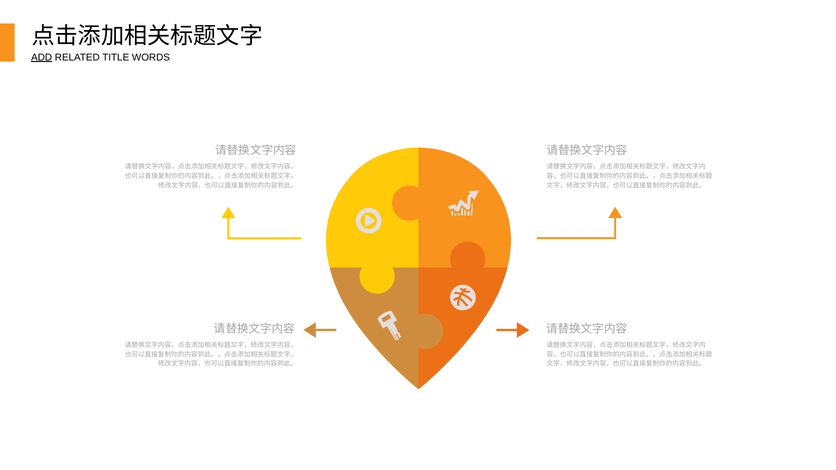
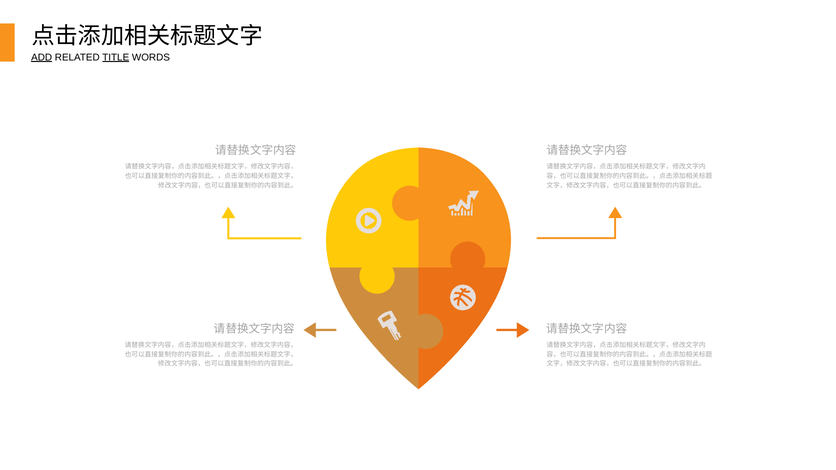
TITLE underline: none -> present (116, 57)
